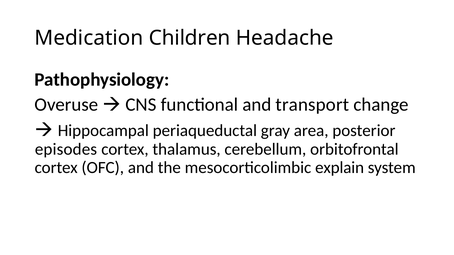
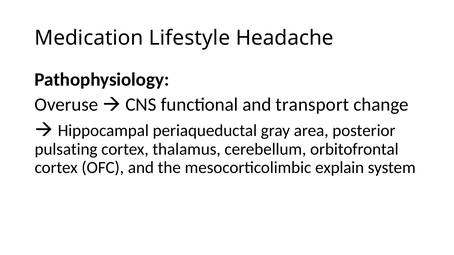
Children: Children -> Lifestyle (189, 38)
episodes: episodes -> pulsating (66, 149)
